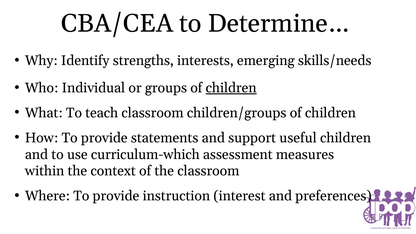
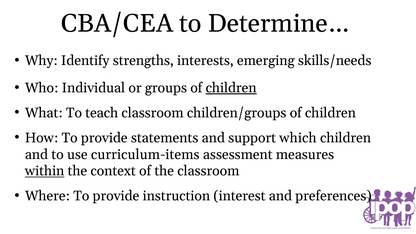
useful: useful -> which (298, 138)
curriculum-which: curriculum-which -> curriculum-items (145, 154)
within underline: none -> present (45, 171)
